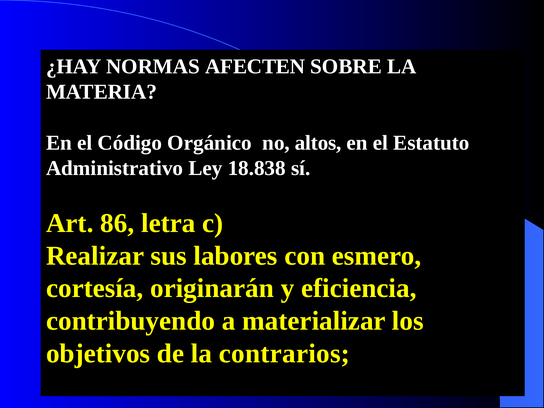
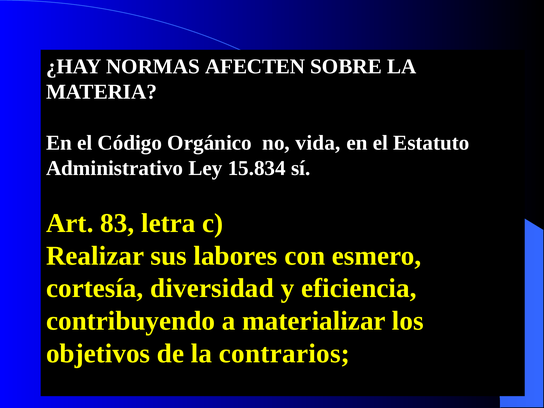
altos: altos -> vida (318, 143)
18.838: 18.838 -> 15.834 (257, 168)
86: 86 -> 83 (117, 223)
originarán: originarán -> diversidad (212, 288)
